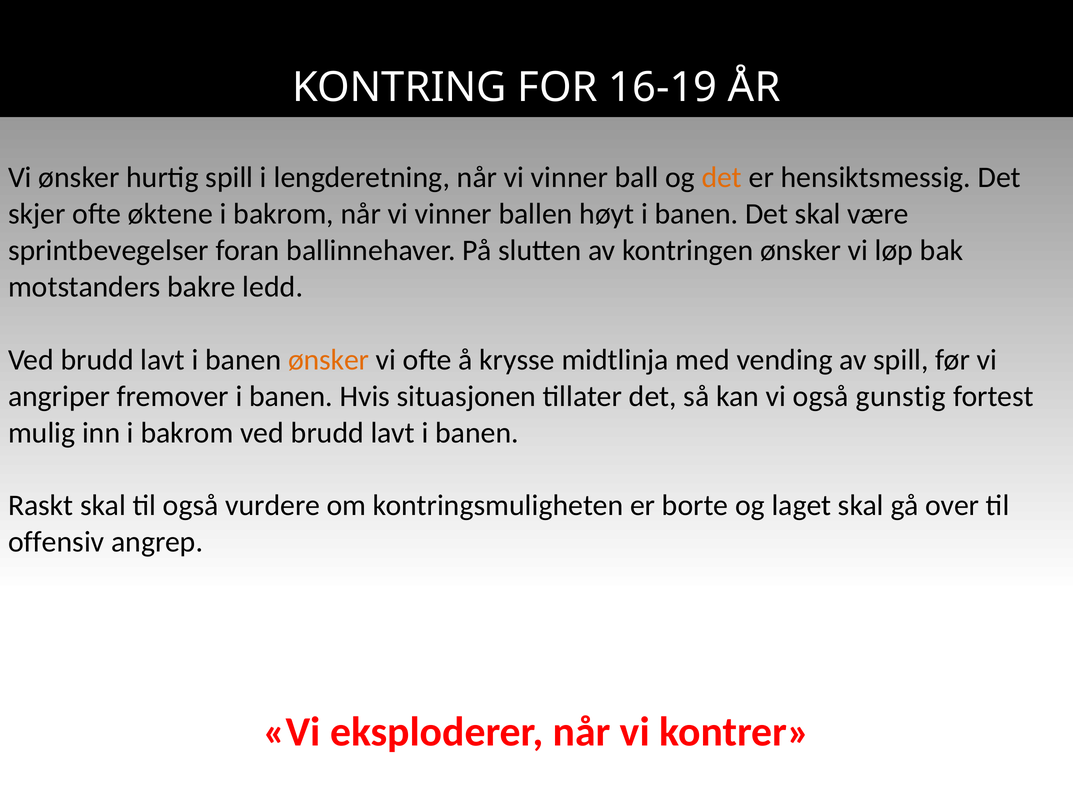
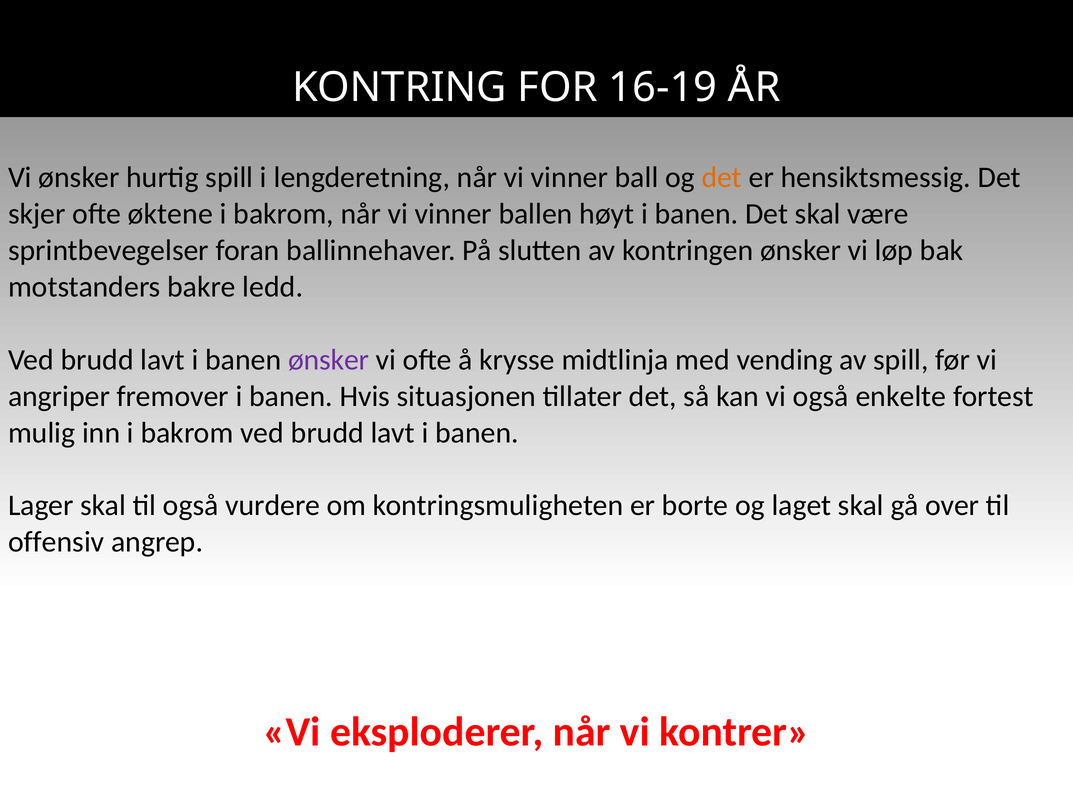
ønsker colour: orange -> purple (329, 360)
gunstig: gunstig -> enkelte (901, 397)
Raskt: Raskt -> Lager (41, 506)
